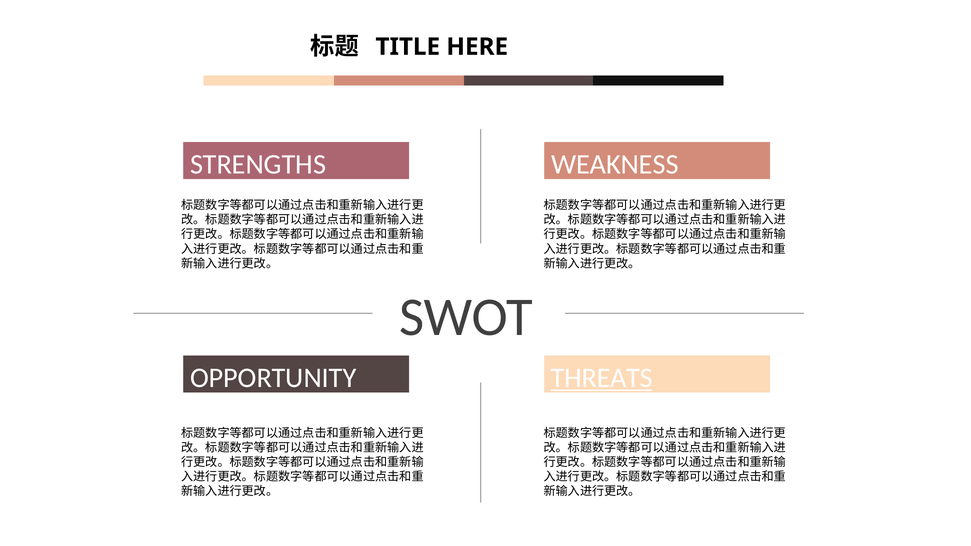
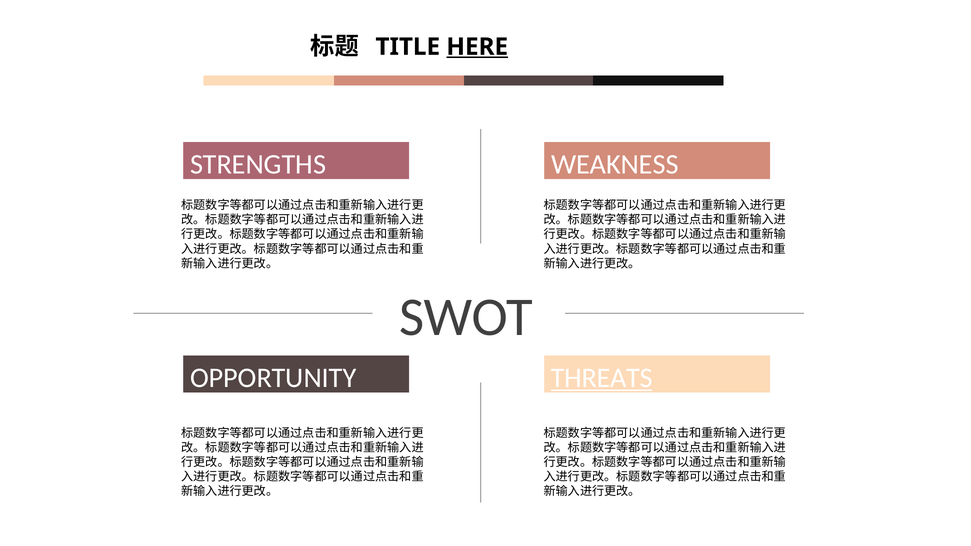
HERE underline: none -> present (477, 47)
